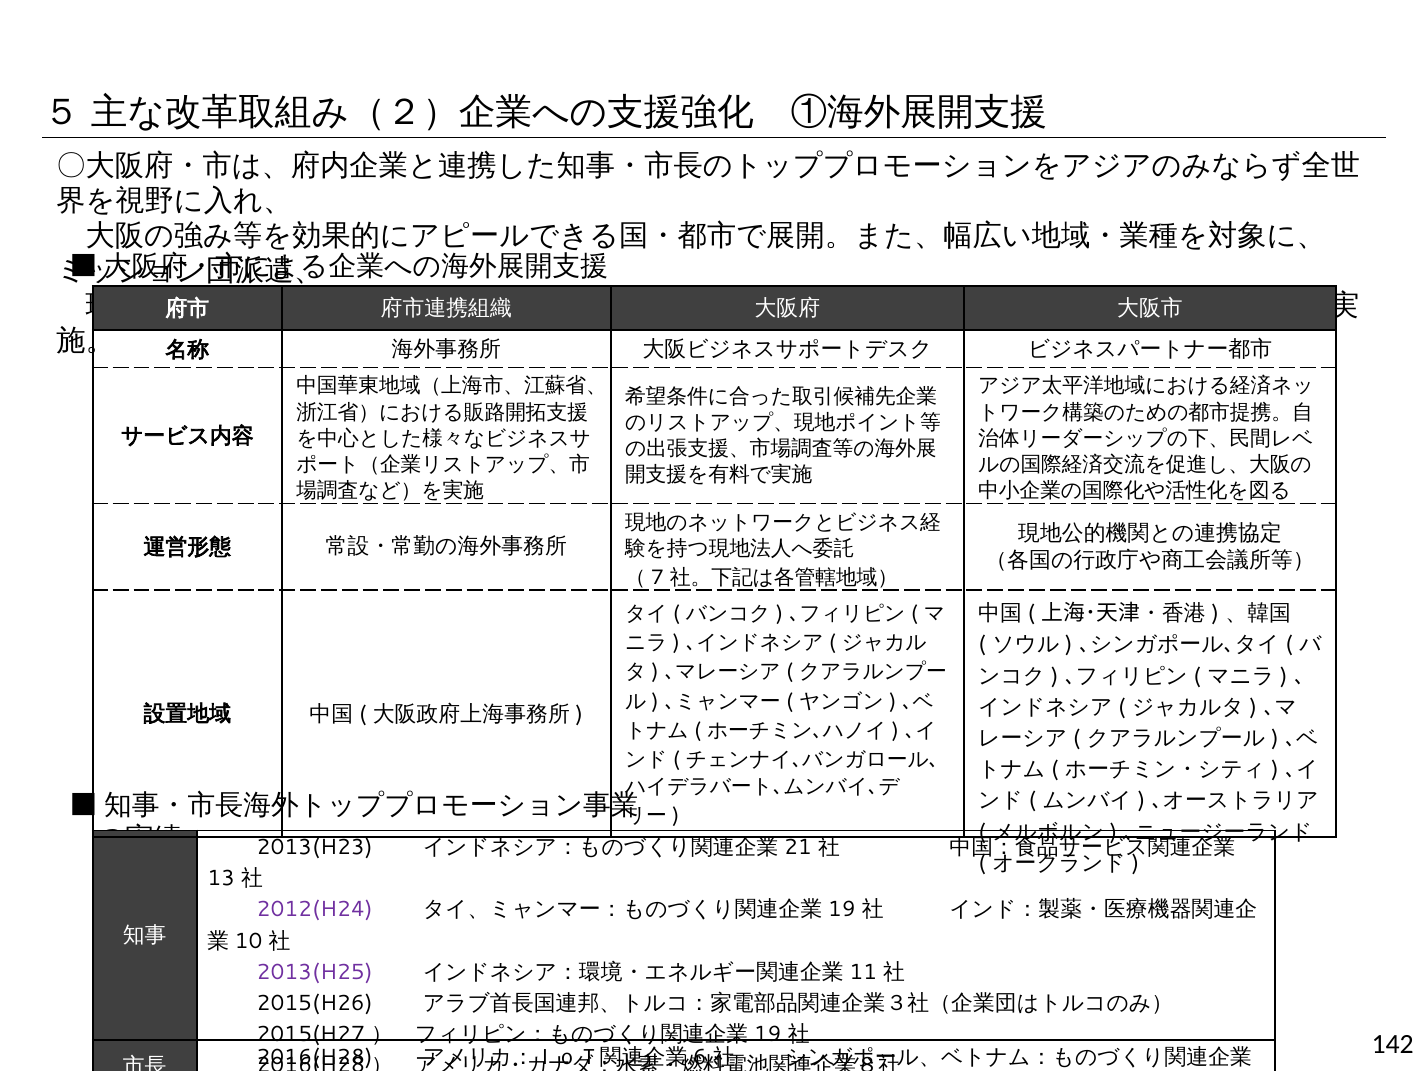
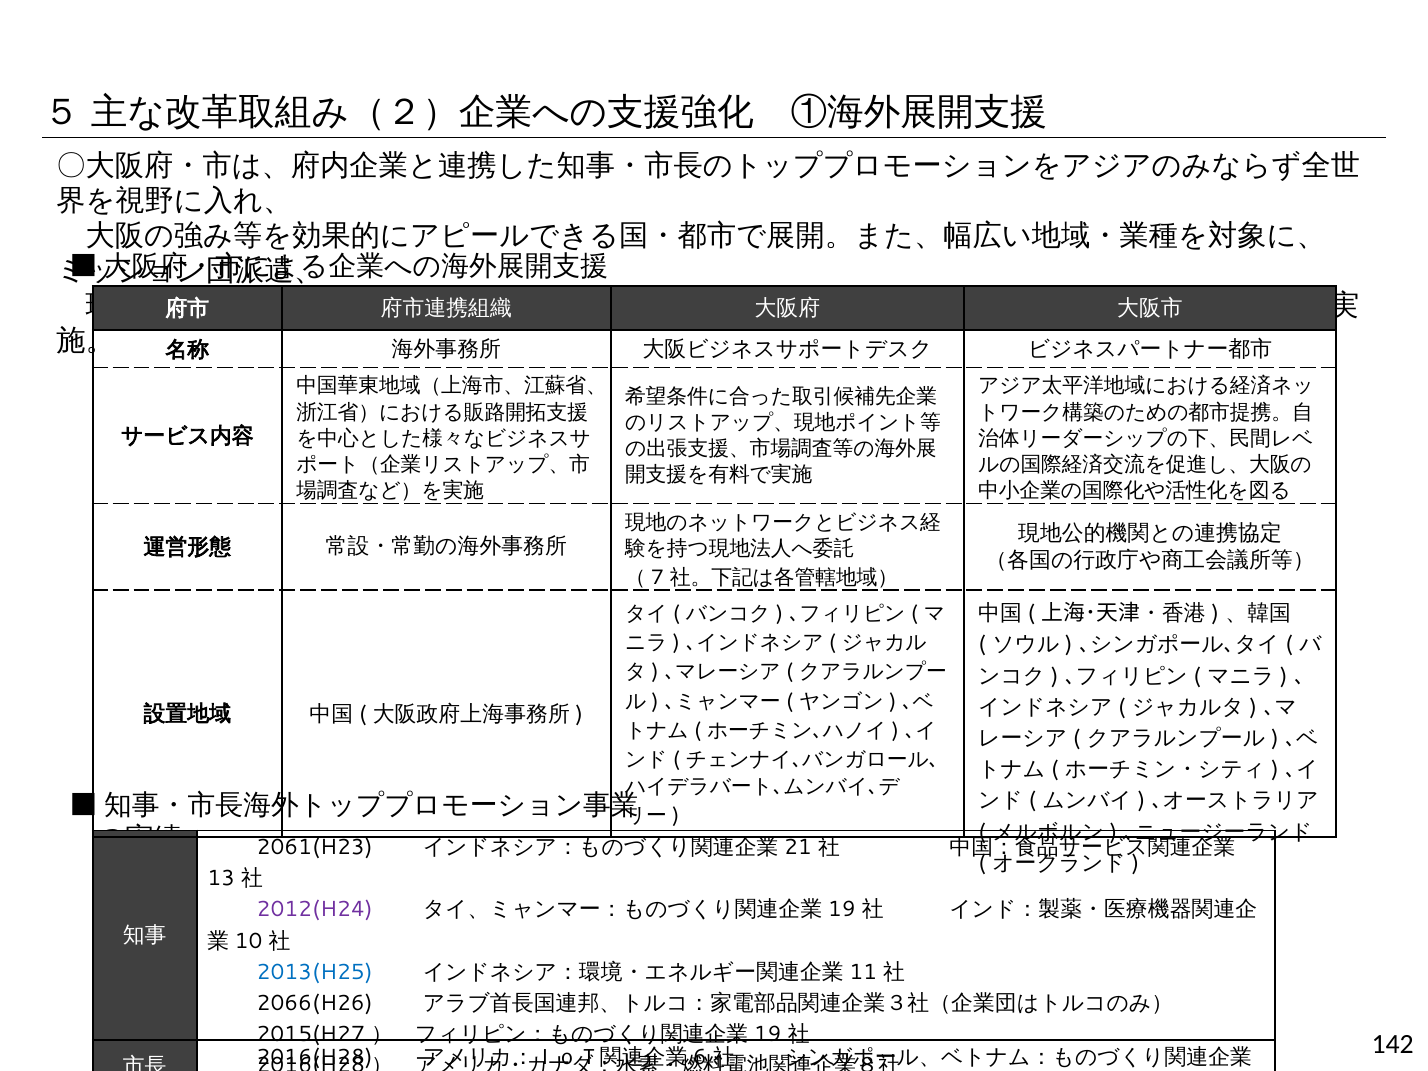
2013(H23: 2013(H23 -> 2061(H23 (315, 847)
2013(H25 colour: purple -> blue (315, 972)
2015(H26: 2015(H26 -> 2066(H26 (315, 1003)
